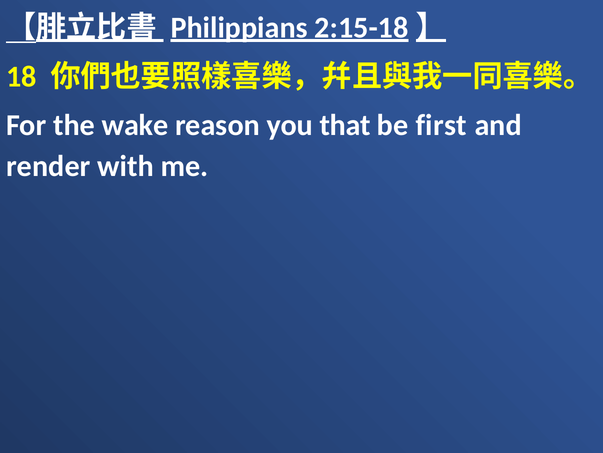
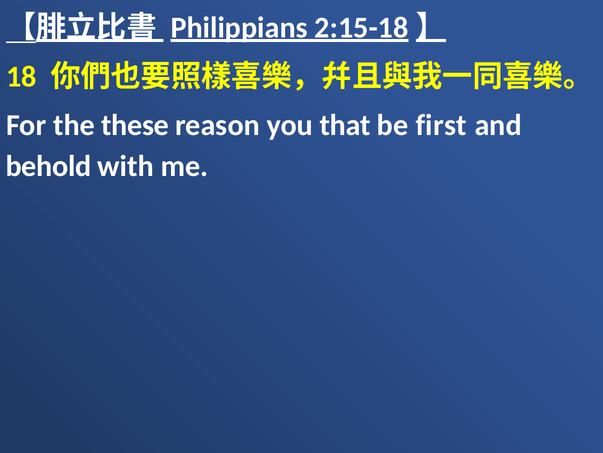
wake: wake -> these (135, 125)
render: render -> behold (48, 166)
